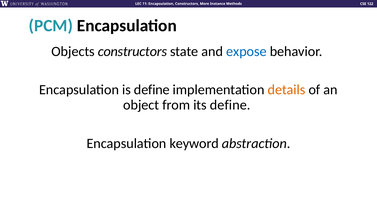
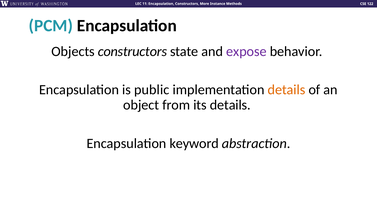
expose colour: blue -> purple (246, 51)
is define: define -> public (152, 90)
its define: define -> details (230, 105)
